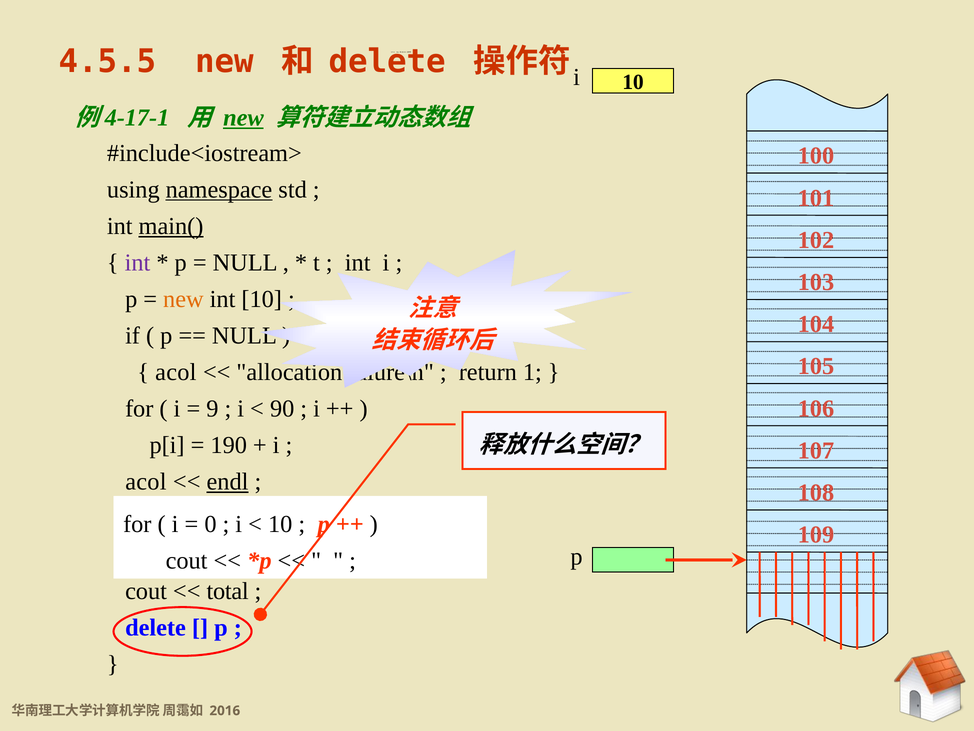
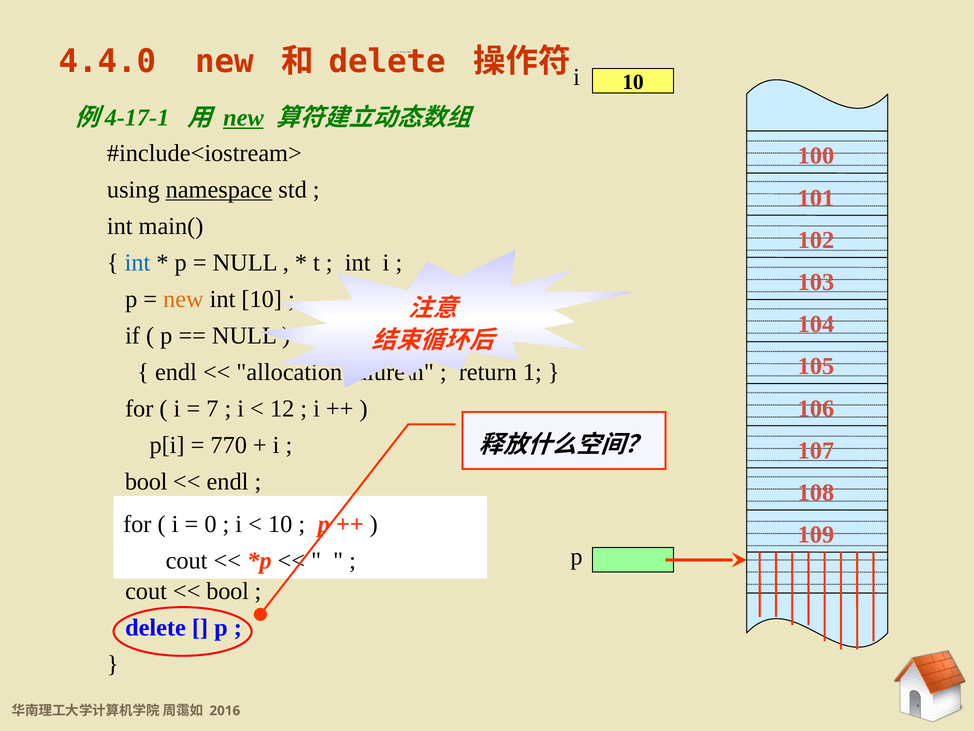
4.5.5: 4.5.5 -> 4.4.0 (107, 62)
main( underline: present -> none (171, 226)
int colour: purple -> blue (137, 262)
acol: acol -> endl (176, 372)
9: 9 -> 7 (212, 408)
90: 90 -> 12 (282, 408)
190: 190 -> 770 (229, 445)
acol: acol -> bool (146, 481)
endl underline: present -> none (228, 481)
total: total -> bool (228, 591)
